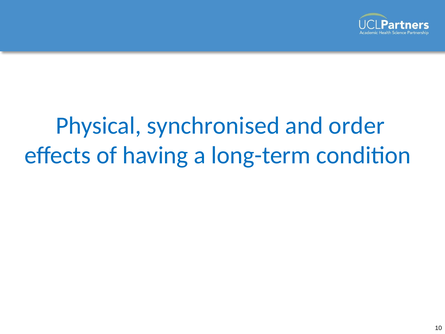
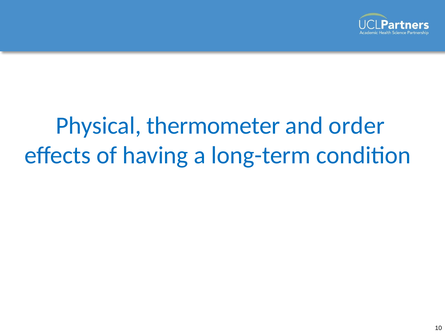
synchronised: synchronised -> thermometer (213, 126)
